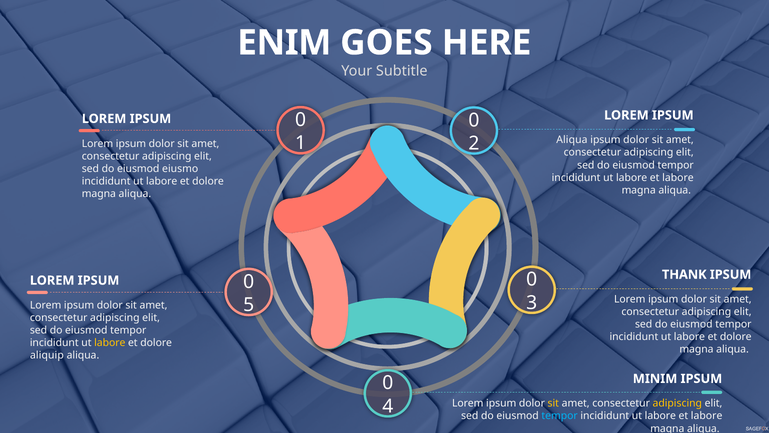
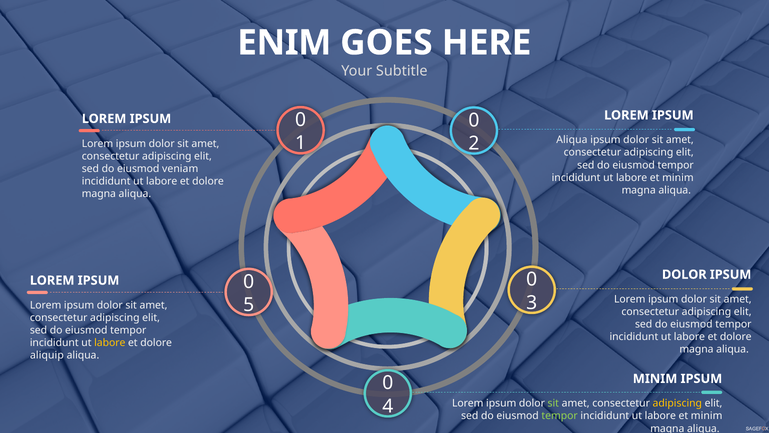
eiusmo: eiusmo -> veniam (180, 168)
labore: labore -> minim (678, 177)
THANK: THANK -> DOLOR (684, 274)
sit colour: yellow -> light green (553, 403)
tempor colour: light blue -> light green (560, 416)
labore: labore -> minim (707, 416)
